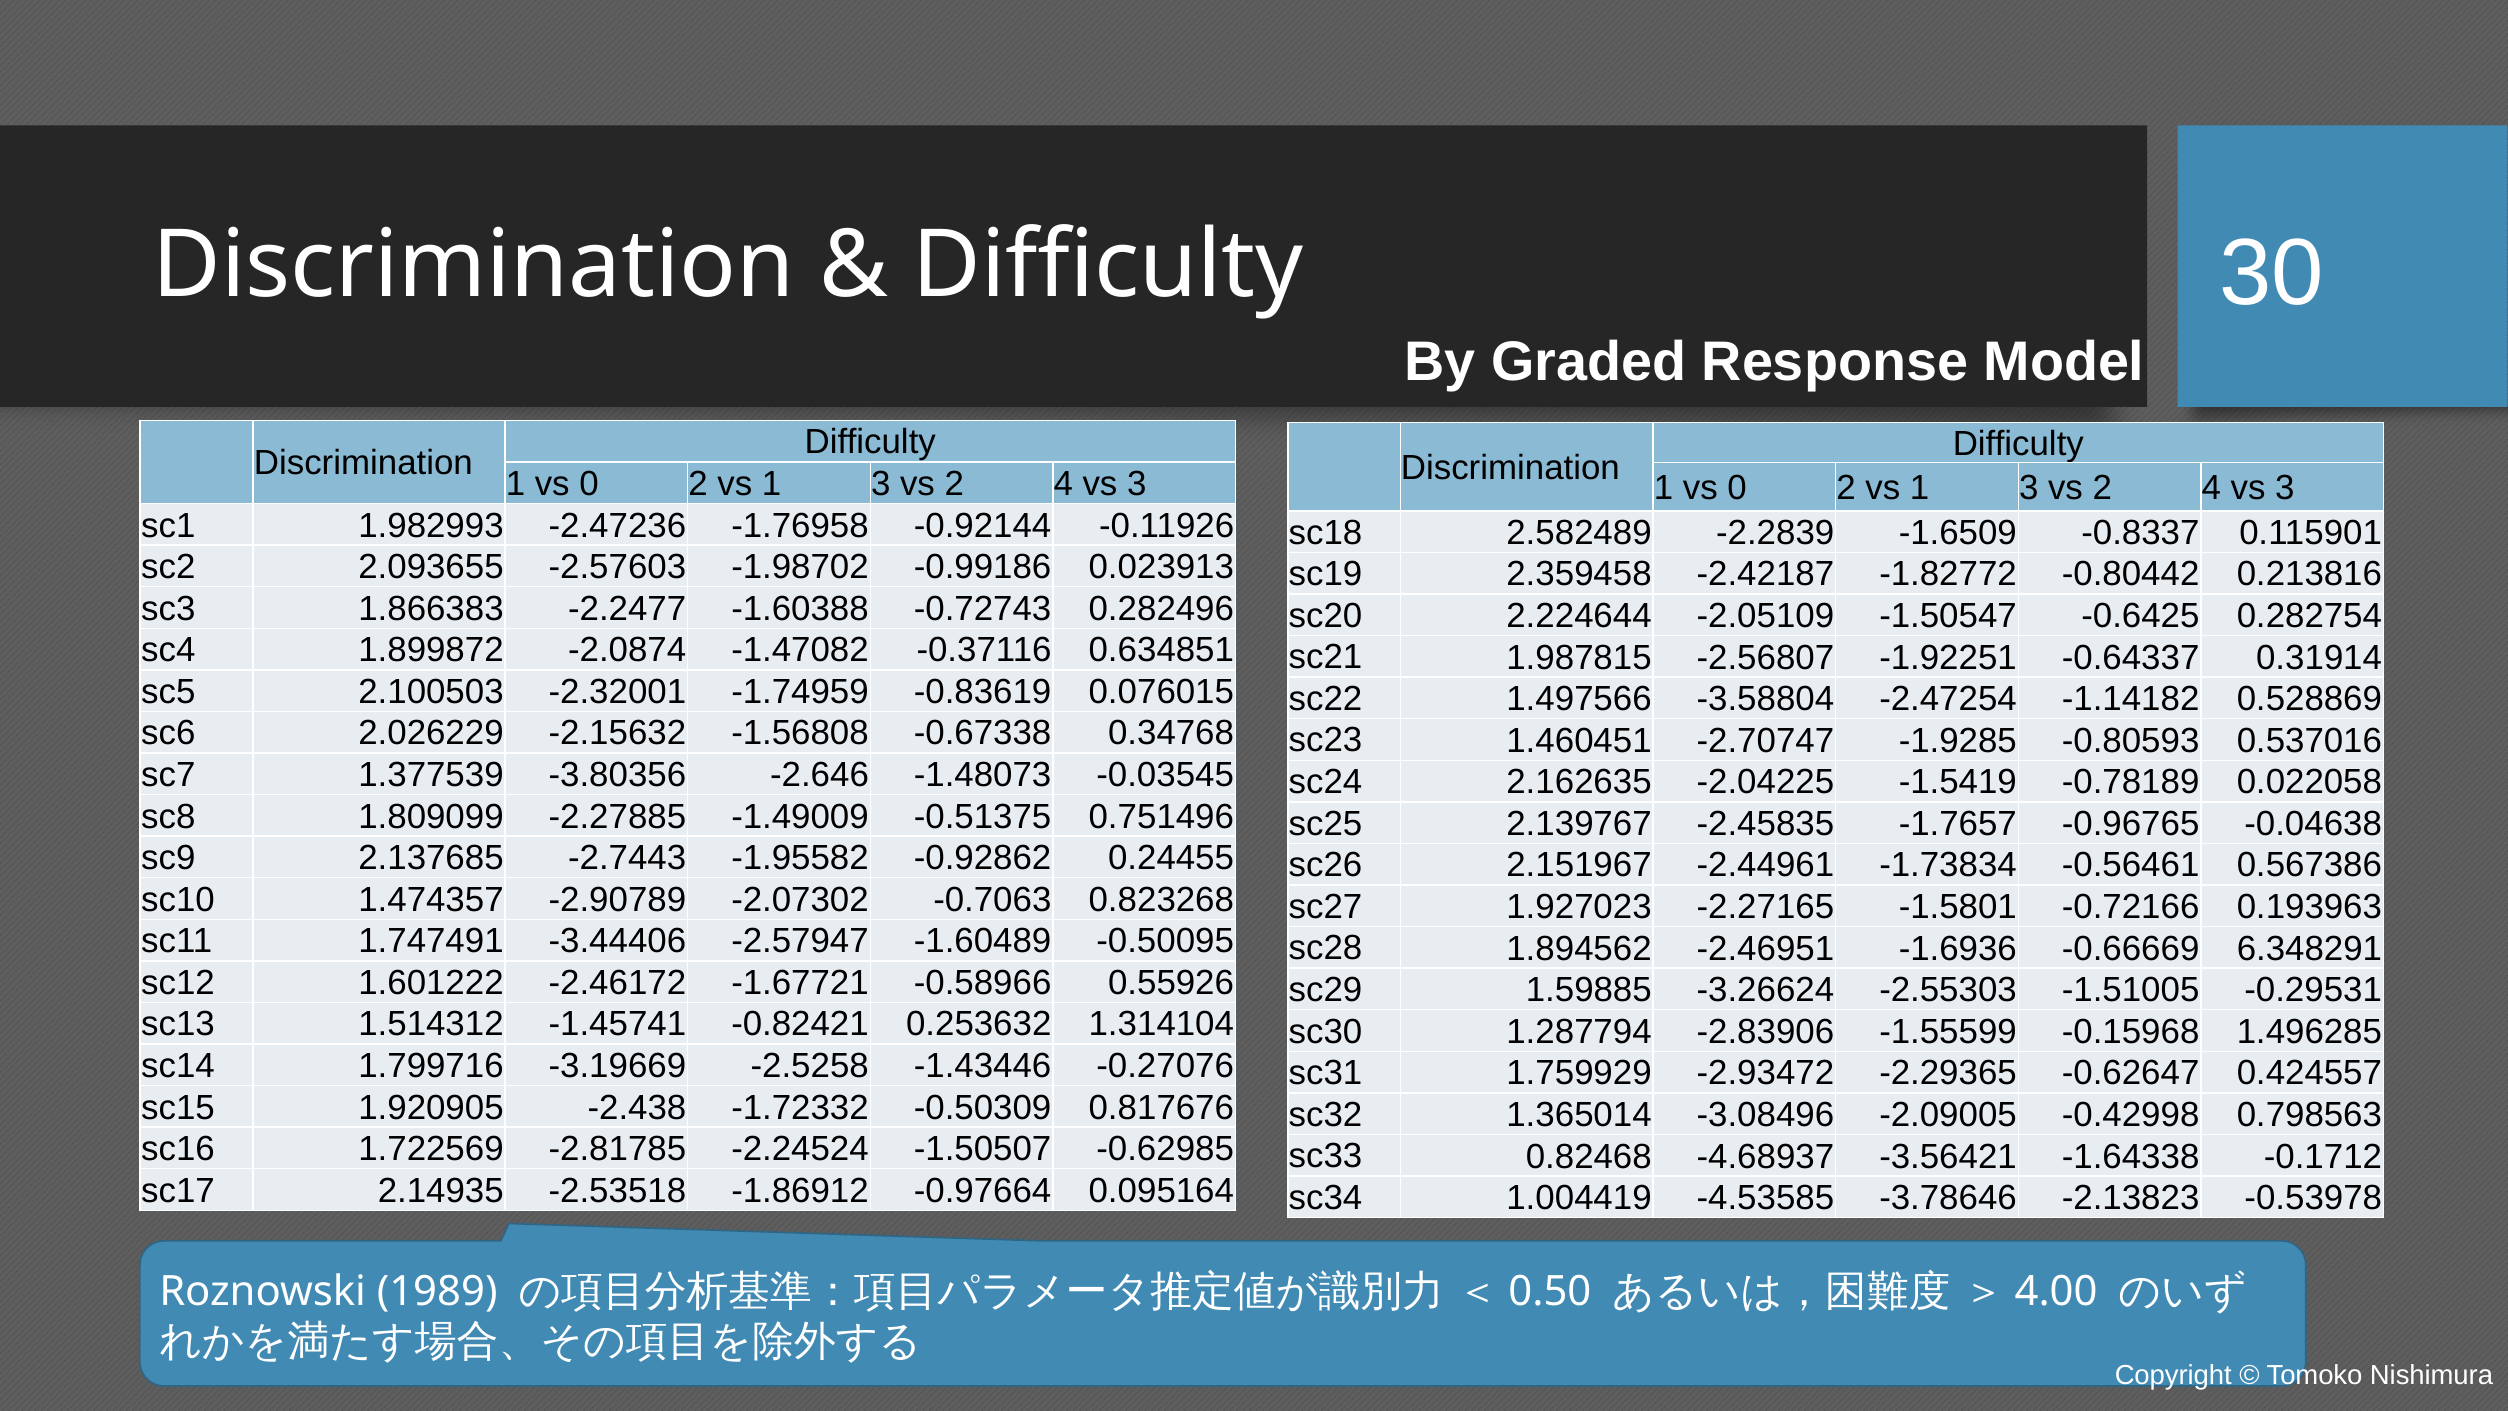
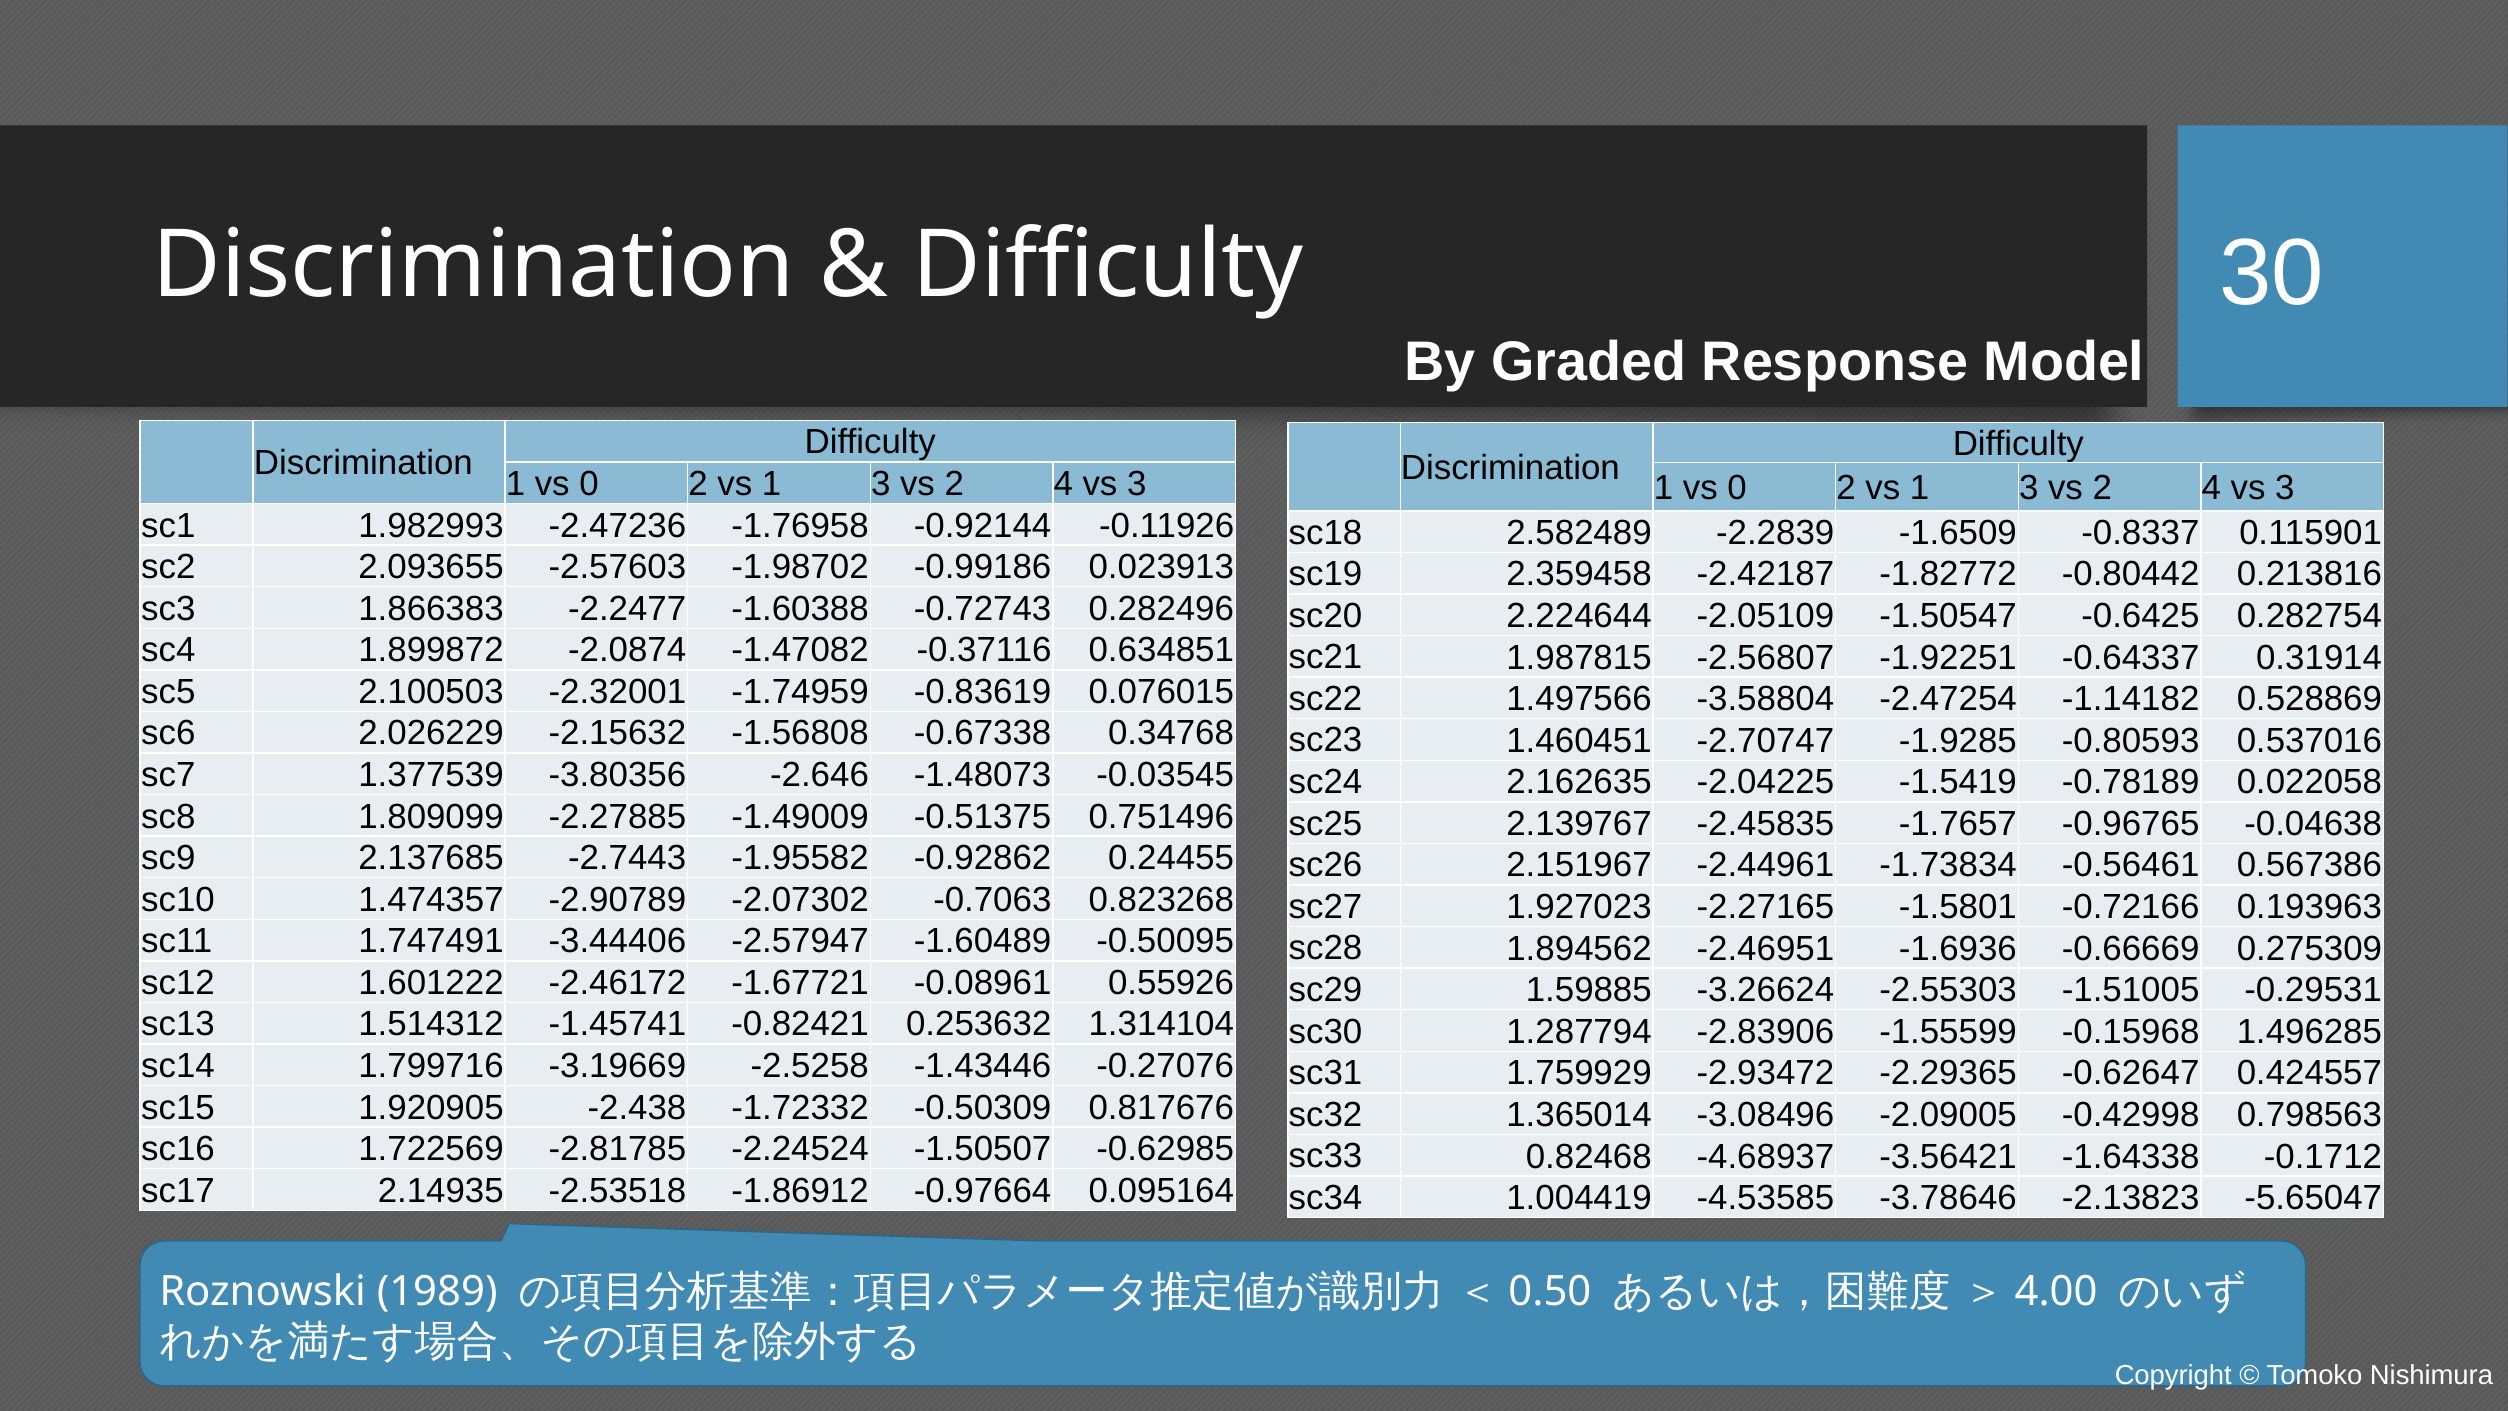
6.348291: 6.348291 -> 0.275309 (2309, 949)
-0.58966: -0.58966 -> -0.08961 (983, 983)
-0.53978: -0.53978 -> -5.65047 (2313, 1198)
